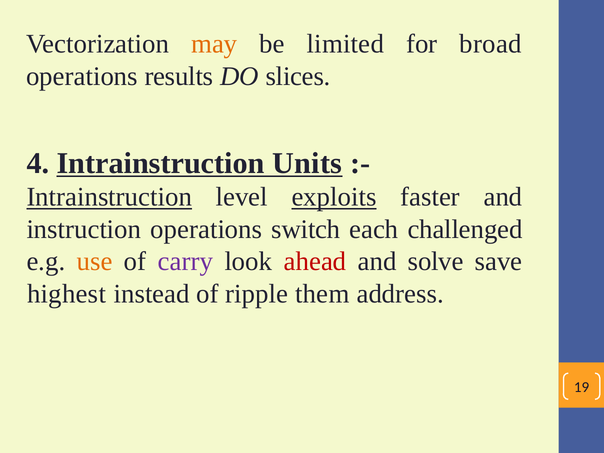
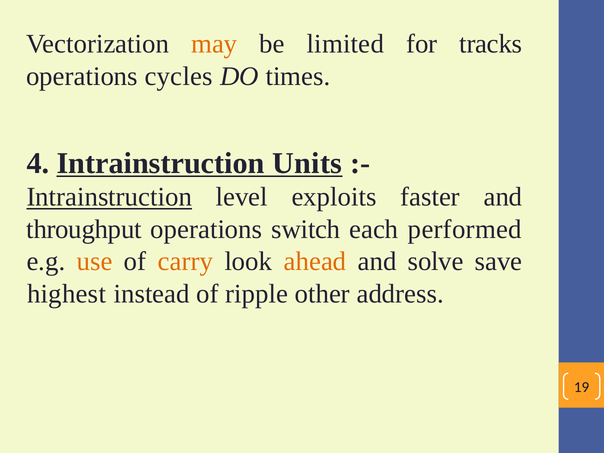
broad: broad -> tracks (491, 44)
results: results -> cycles (179, 76)
slices: slices -> times (298, 76)
exploits underline: present -> none (334, 197)
instruction: instruction -> throughput (84, 229)
challenged: challenged -> performed (465, 229)
carry colour: purple -> orange (185, 262)
ahead colour: red -> orange (315, 262)
them: them -> other (322, 294)
